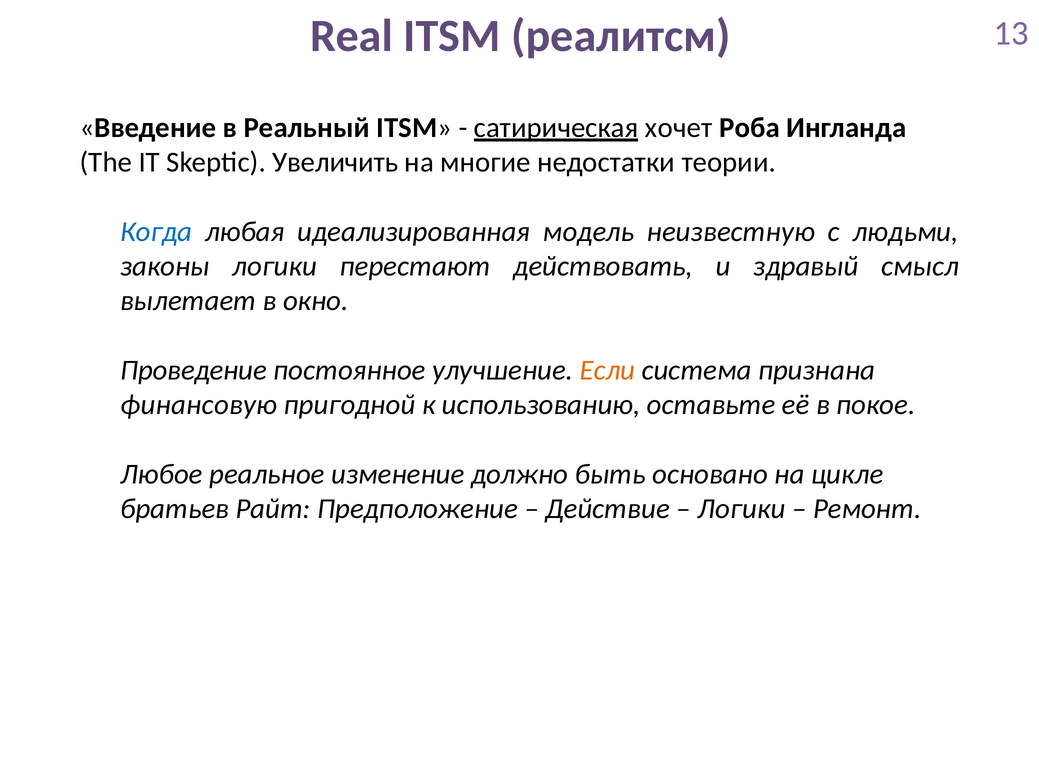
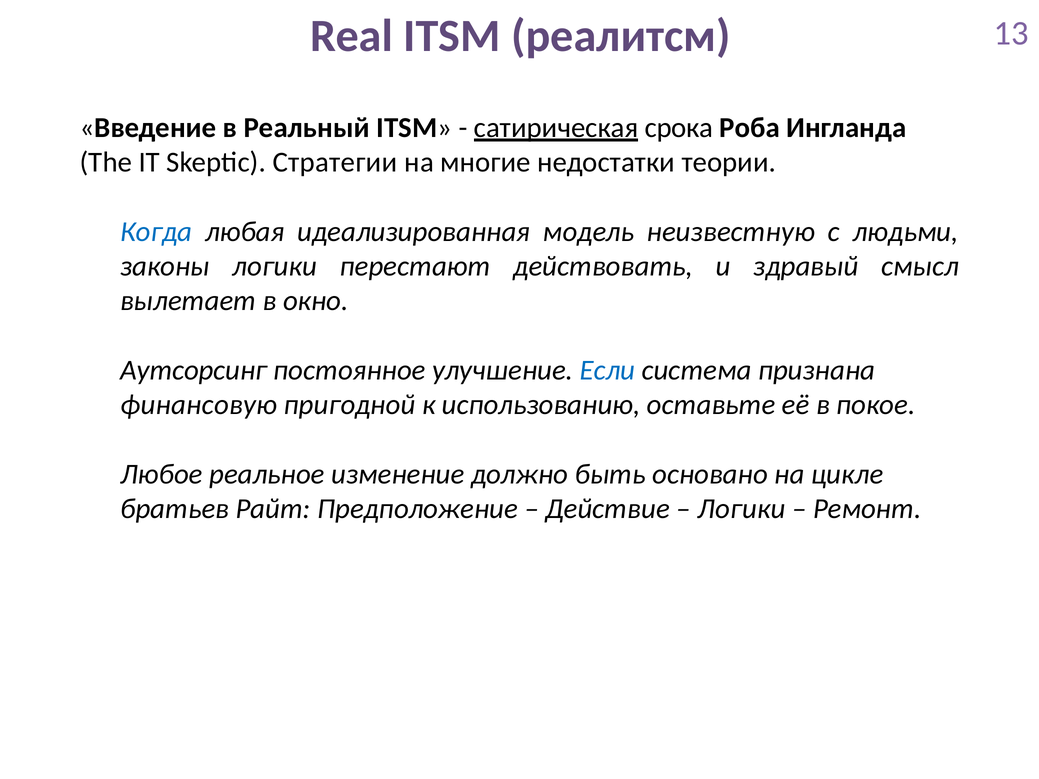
хочет: хочет -> срока (679, 128)
Увеличить: Увеличить -> Стратегии (335, 162)
Проведение: Проведение -> Аутсорсинг (194, 370)
Если colour: orange -> blue (607, 370)
